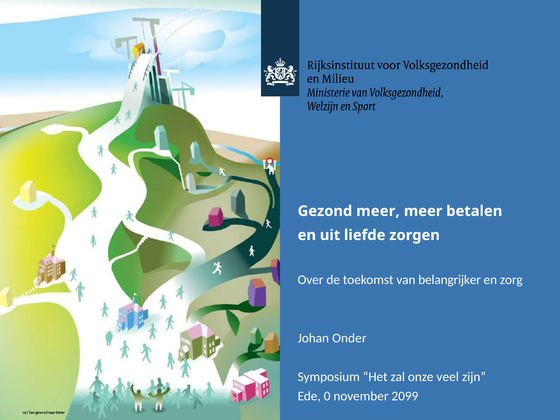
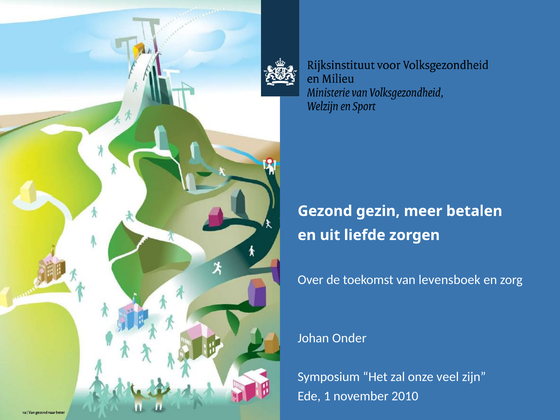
Gezond meer: meer -> gezin (378, 211)
belangrijker: belangrijker -> levensboek (449, 280)
0: 0 -> 1 (327, 396)
2099: 2099 -> 2010 (405, 396)
